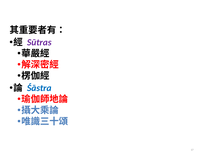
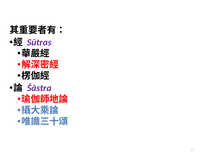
Śāstra colour: blue -> purple (39, 88)
